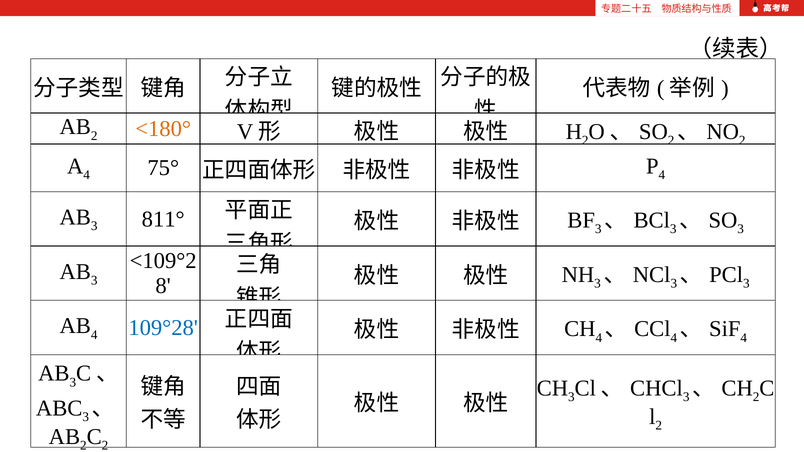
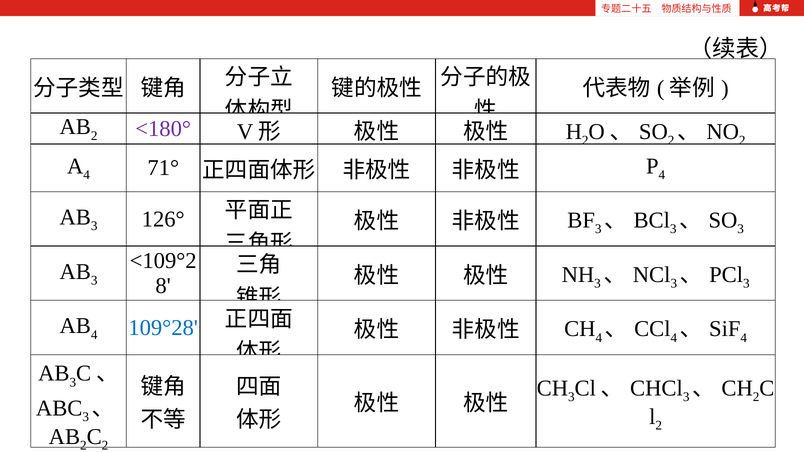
<180° colour: orange -> purple (163, 129)
75°: 75° -> 71° (163, 168)
811°: 811° -> 126° (163, 219)
